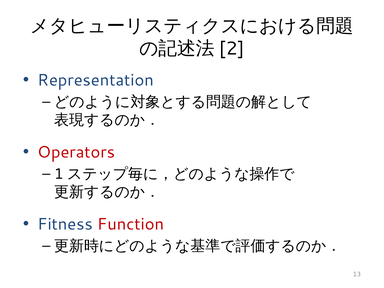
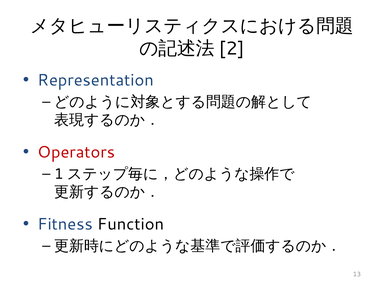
Function colour: red -> black (131, 224)
